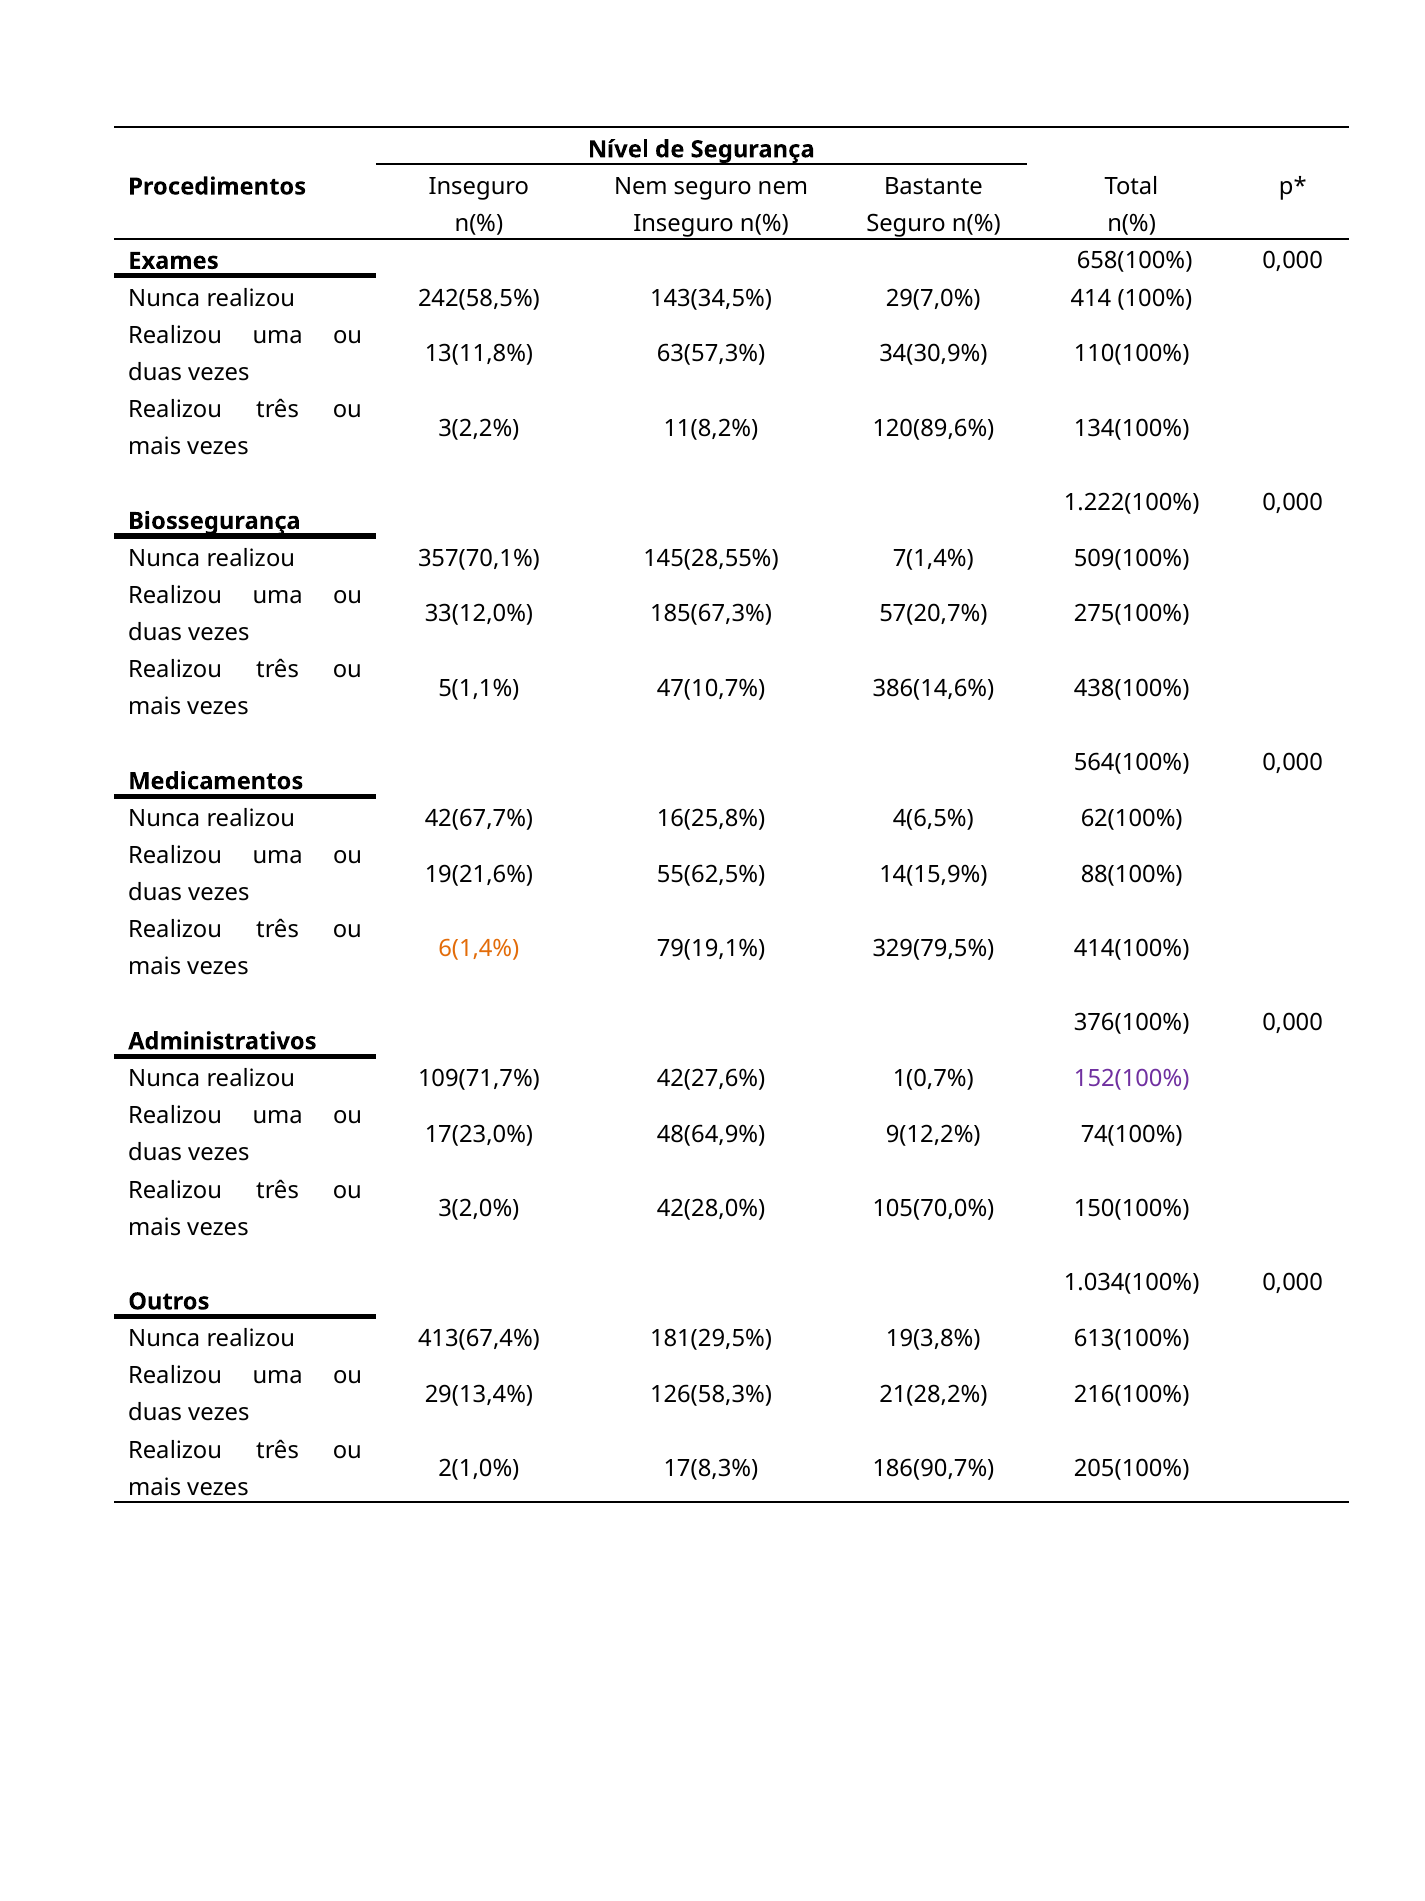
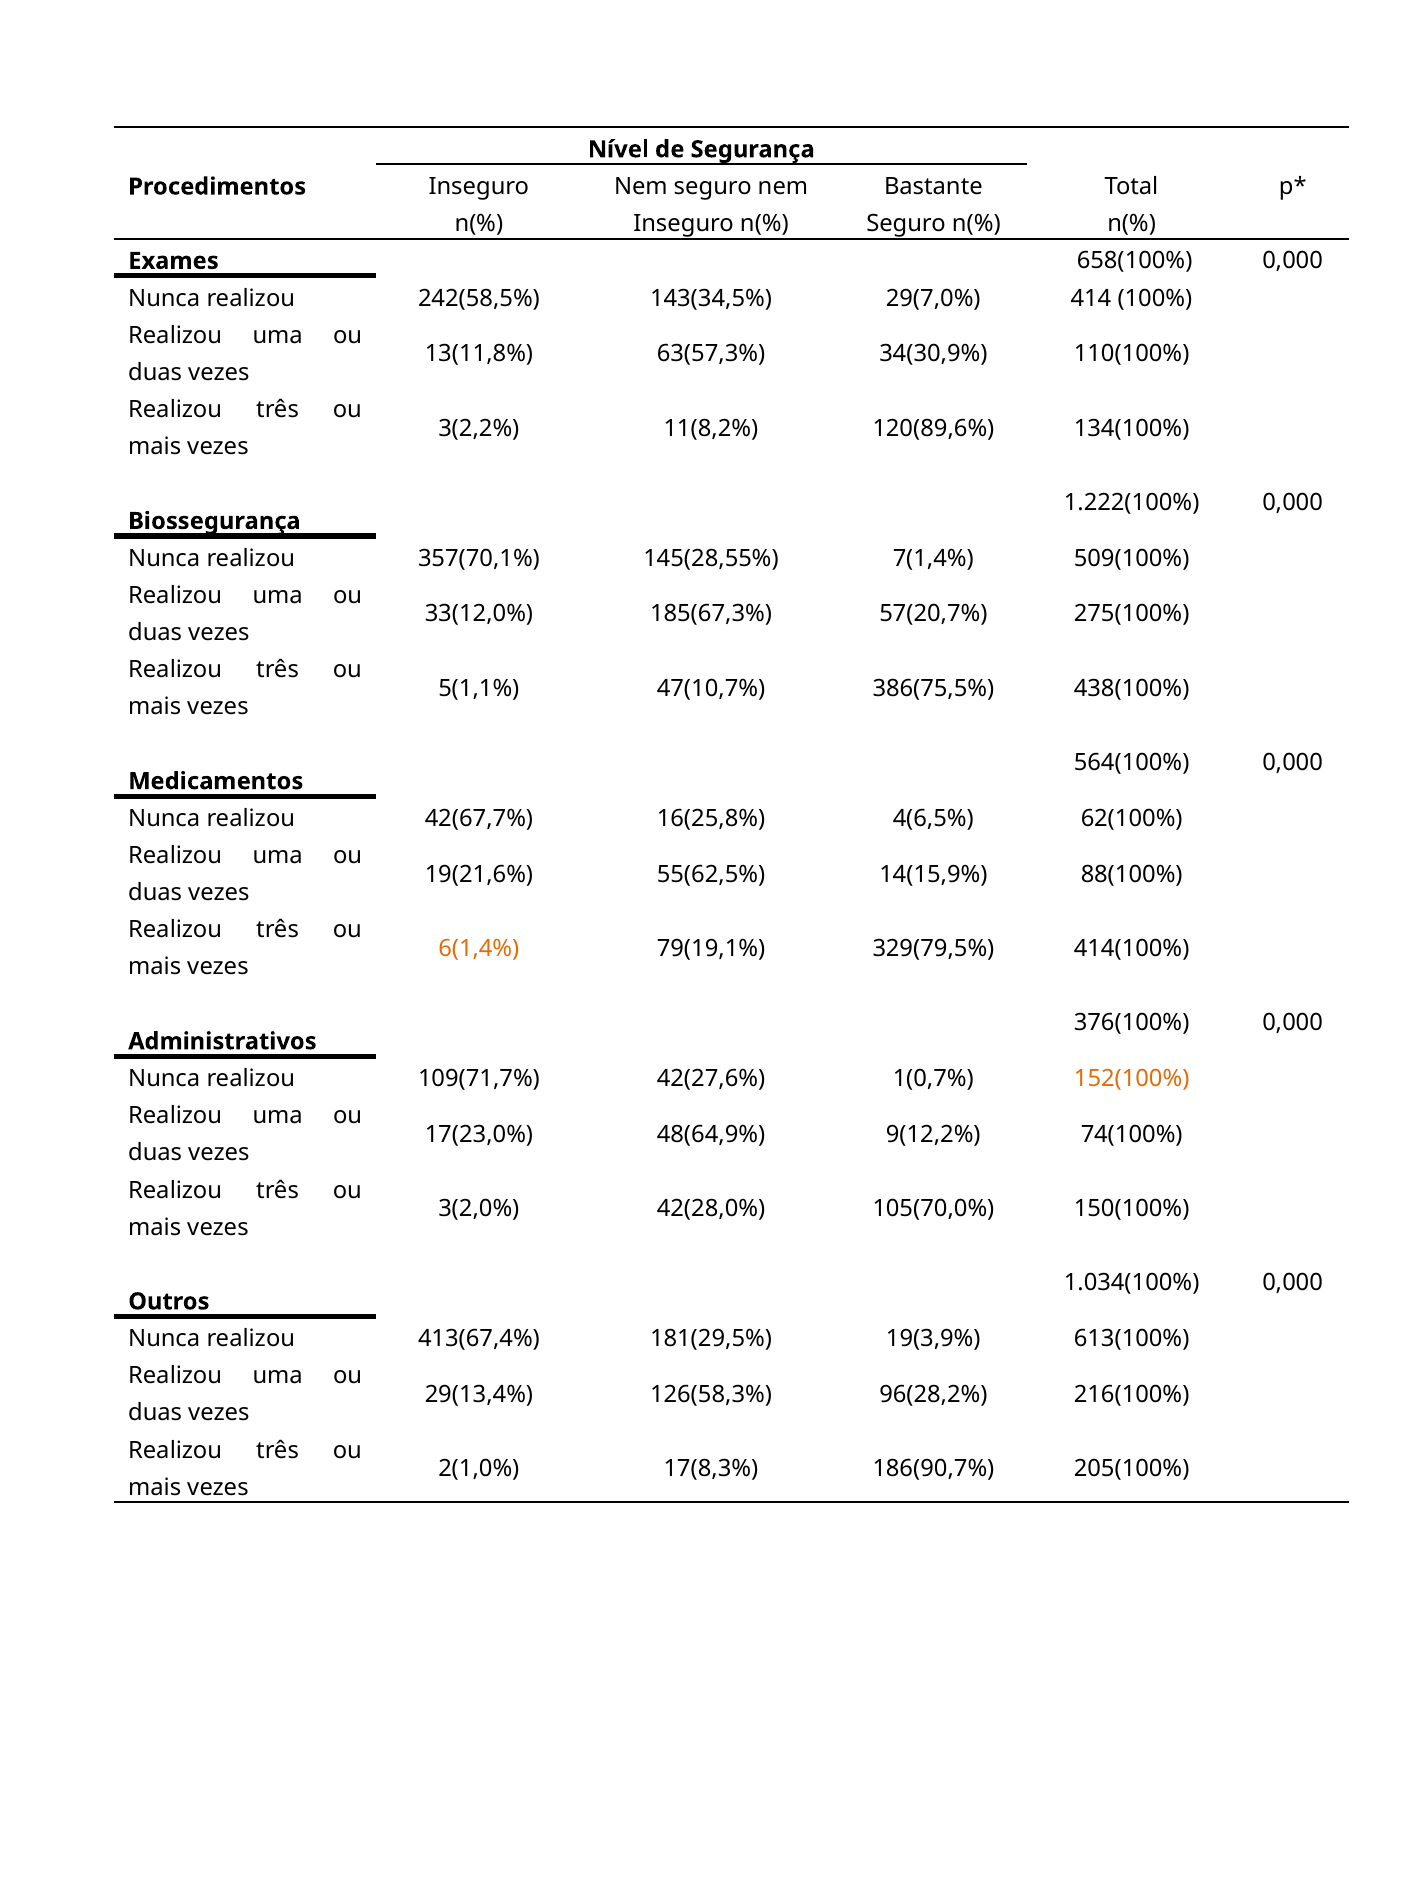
386(14,6%: 386(14,6% -> 386(75,5% (933, 688)
152(100% colour: purple -> orange (1132, 1078)
19(3,8%: 19(3,8% -> 19(3,9% (933, 1338)
21(28,2%: 21(28,2% -> 96(28,2% (933, 1394)
